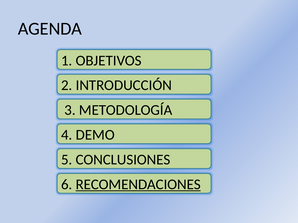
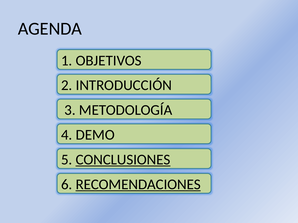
CONCLUSIONES underline: none -> present (123, 160)
